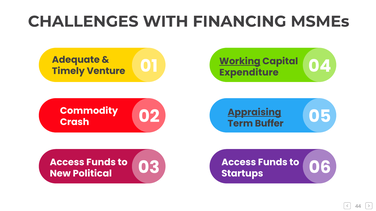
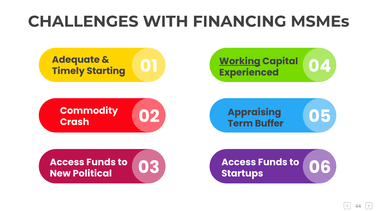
Venture: Venture -> Starting (106, 71)
Expenditure: Expenditure -> Experienced (249, 73)
Appraising underline: present -> none (254, 113)
